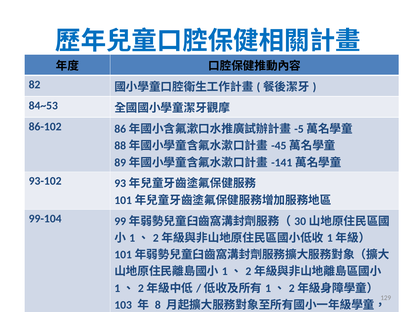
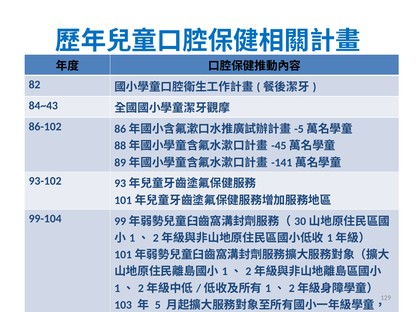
84~53: 84~53 -> 84~43 (43, 106)
8: 8 -> 5 (158, 305)
